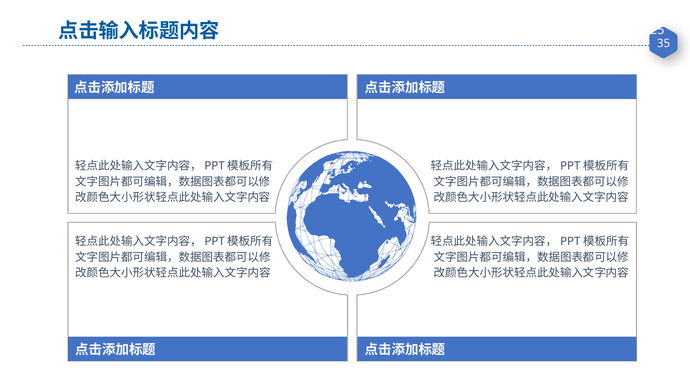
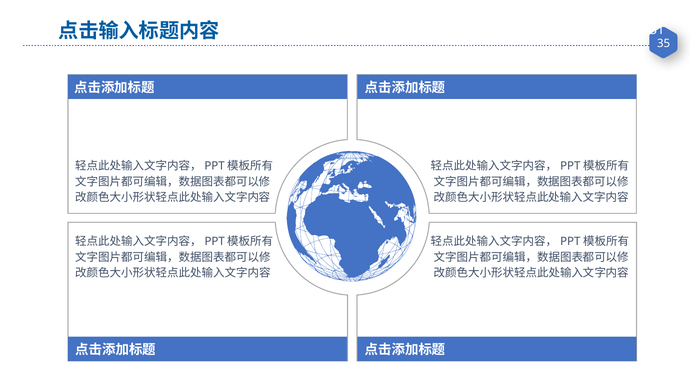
25: 25 -> 31 (657, 30)
